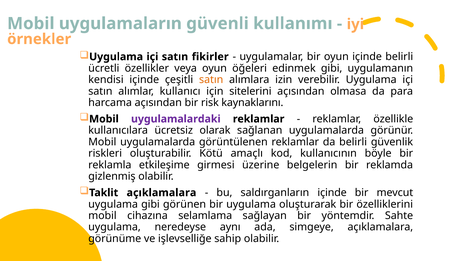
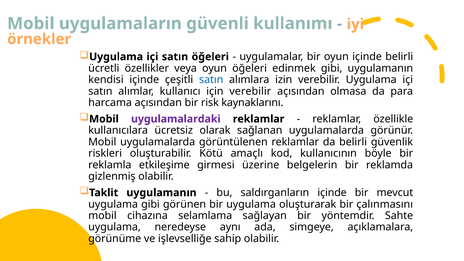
satın fikirler: fikirler -> öğeleri (210, 57)
satın colour: orange -> blue (211, 80)
için sitelerini: sitelerini -> verebilir (250, 91)
Taklit açıklamalara: açıklamalara -> uygulamanın (161, 193)
özelliklerini: özelliklerini -> çalınmasını (385, 204)
